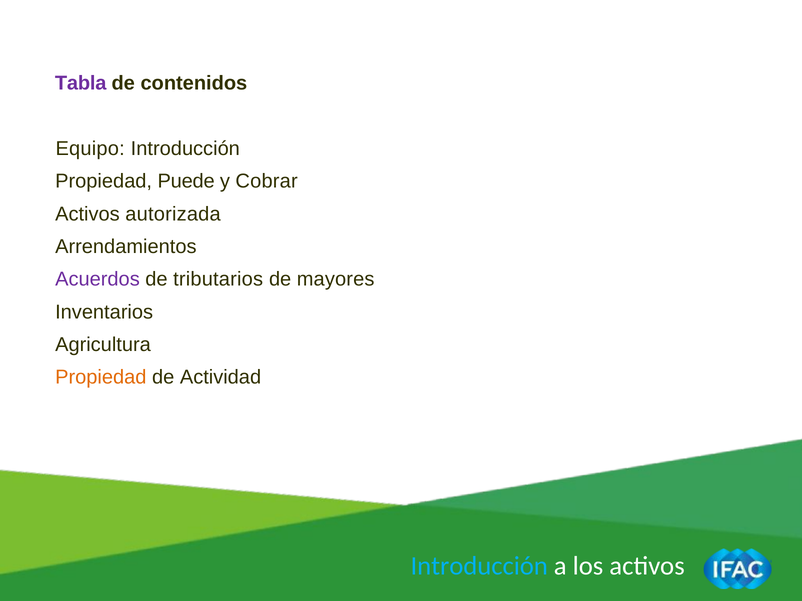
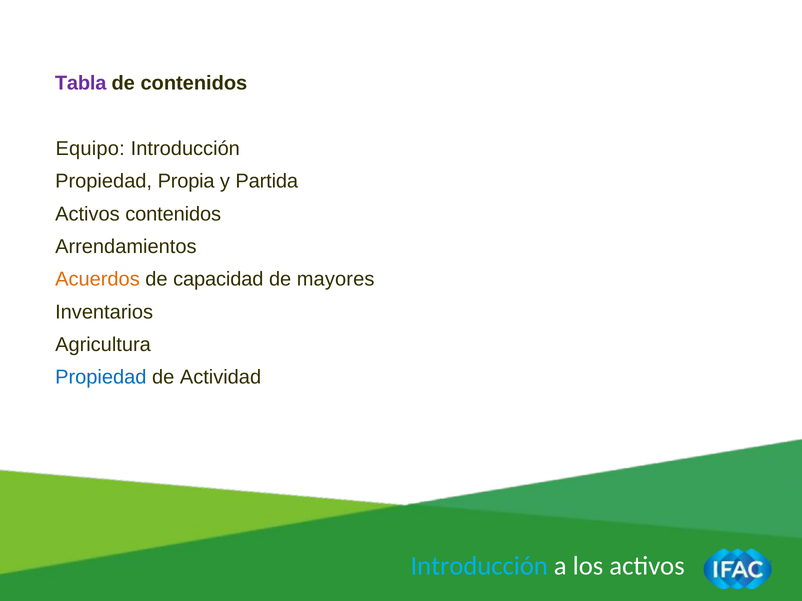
Puede: Puede -> Propia (186, 181)
Cobrar: Cobrar -> Partida (267, 181)
Activos autorizada: autorizada -> contenidos (173, 214)
Acuerdos colour: purple -> orange (97, 280)
tributarios: tributarios -> capacidad (218, 280)
Propiedad colour: orange -> blue (101, 378)
